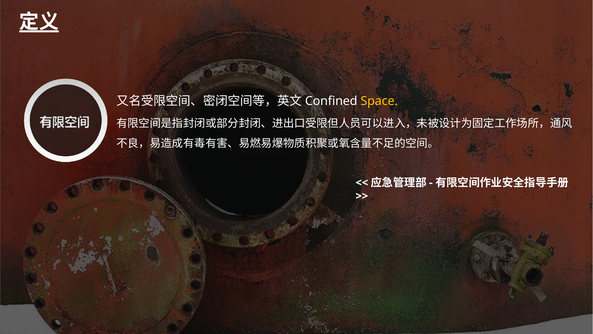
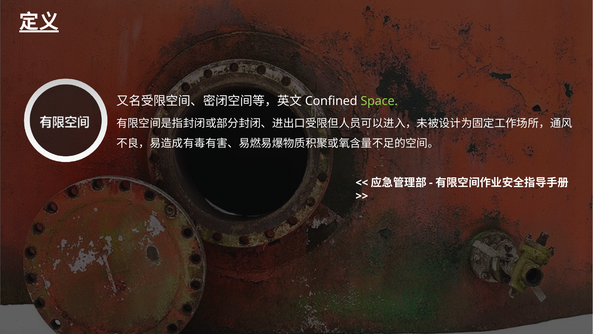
Space colour: yellow -> light green (379, 101)
